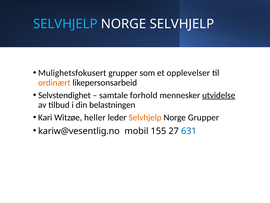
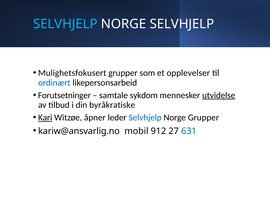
ordinært colour: orange -> blue (54, 82)
Selvstendighet: Selvstendighet -> Forutsetninger (64, 95)
forhold: forhold -> sykdom (144, 95)
belastningen: belastningen -> byråkratiske (112, 105)
Kari underline: none -> present (45, 117)
heller: heller -> åpner (95, 117)
Selvhjelp colour: orange -> blue (145, 117)
kariw@vesentlig.no: kariw@vesentlig.no -> kariw@ansvarlig.no (79, 131)
155: 155 -> 912 (158, 131)
